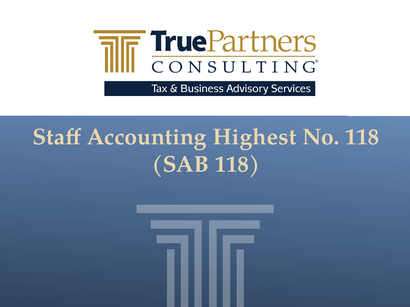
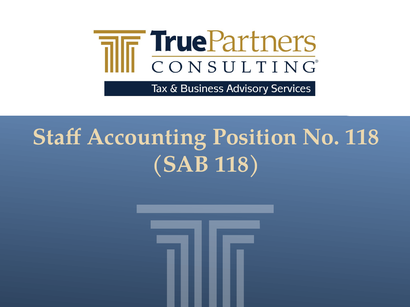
Highest: Highest -> Position (255, 137)
